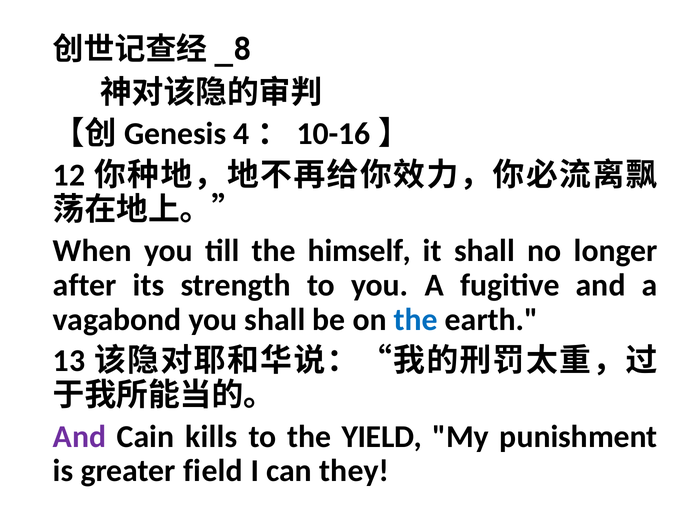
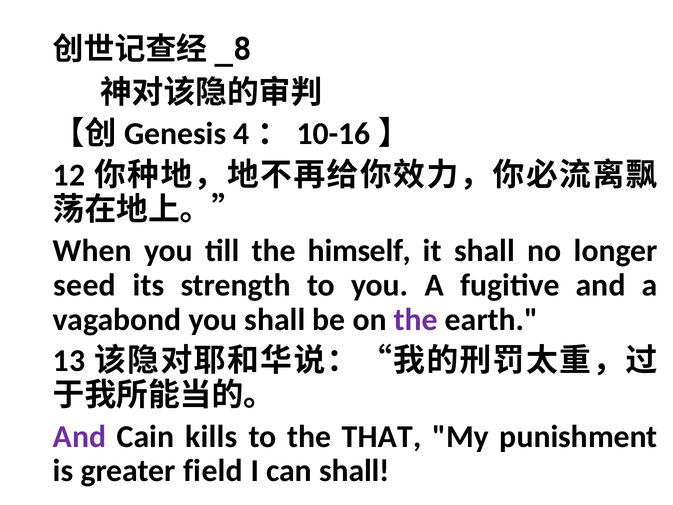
after: after -> seed (85, 285)
the colour: blue -> purple (416, 319)
YIELD: YIELD -> THAT (382, 436)
can they: they -> shall (354, 471)
